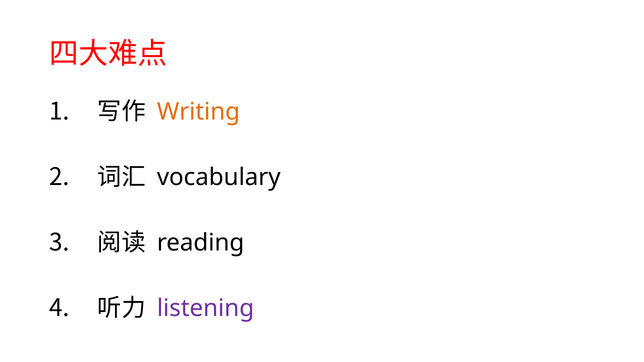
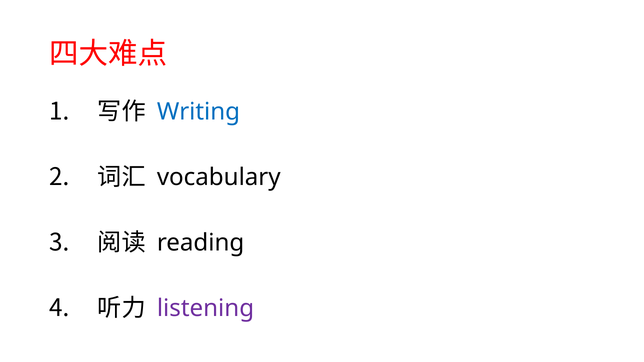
Writing colour: orange -> blue (198, 112)
